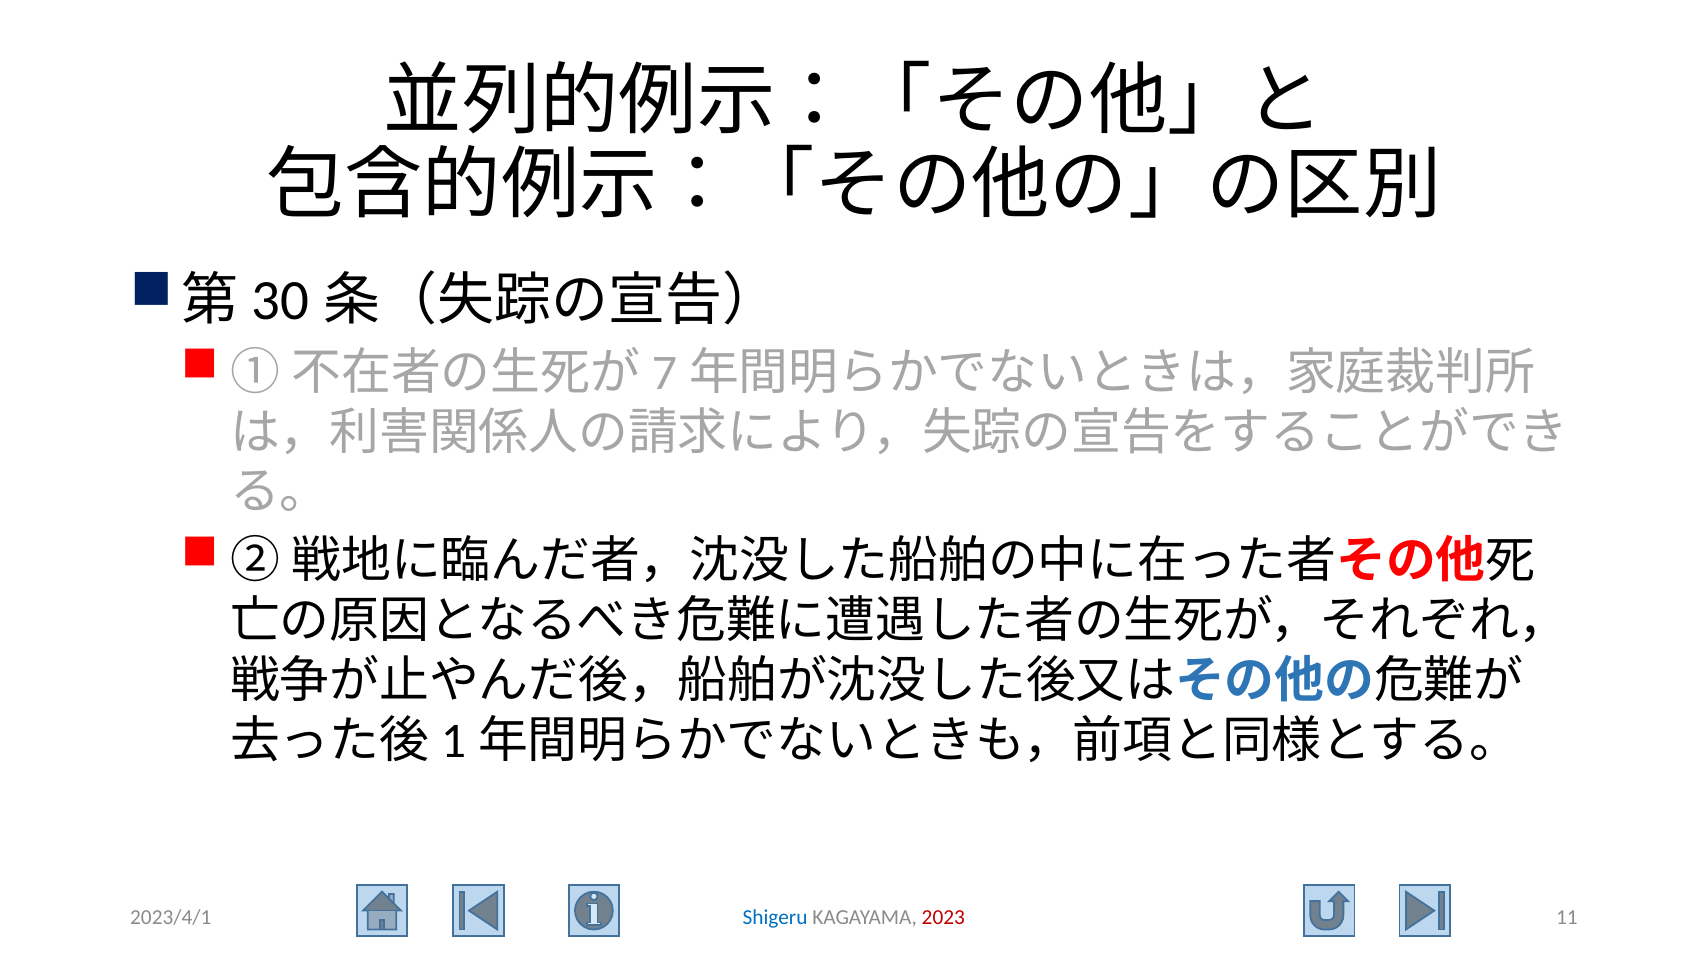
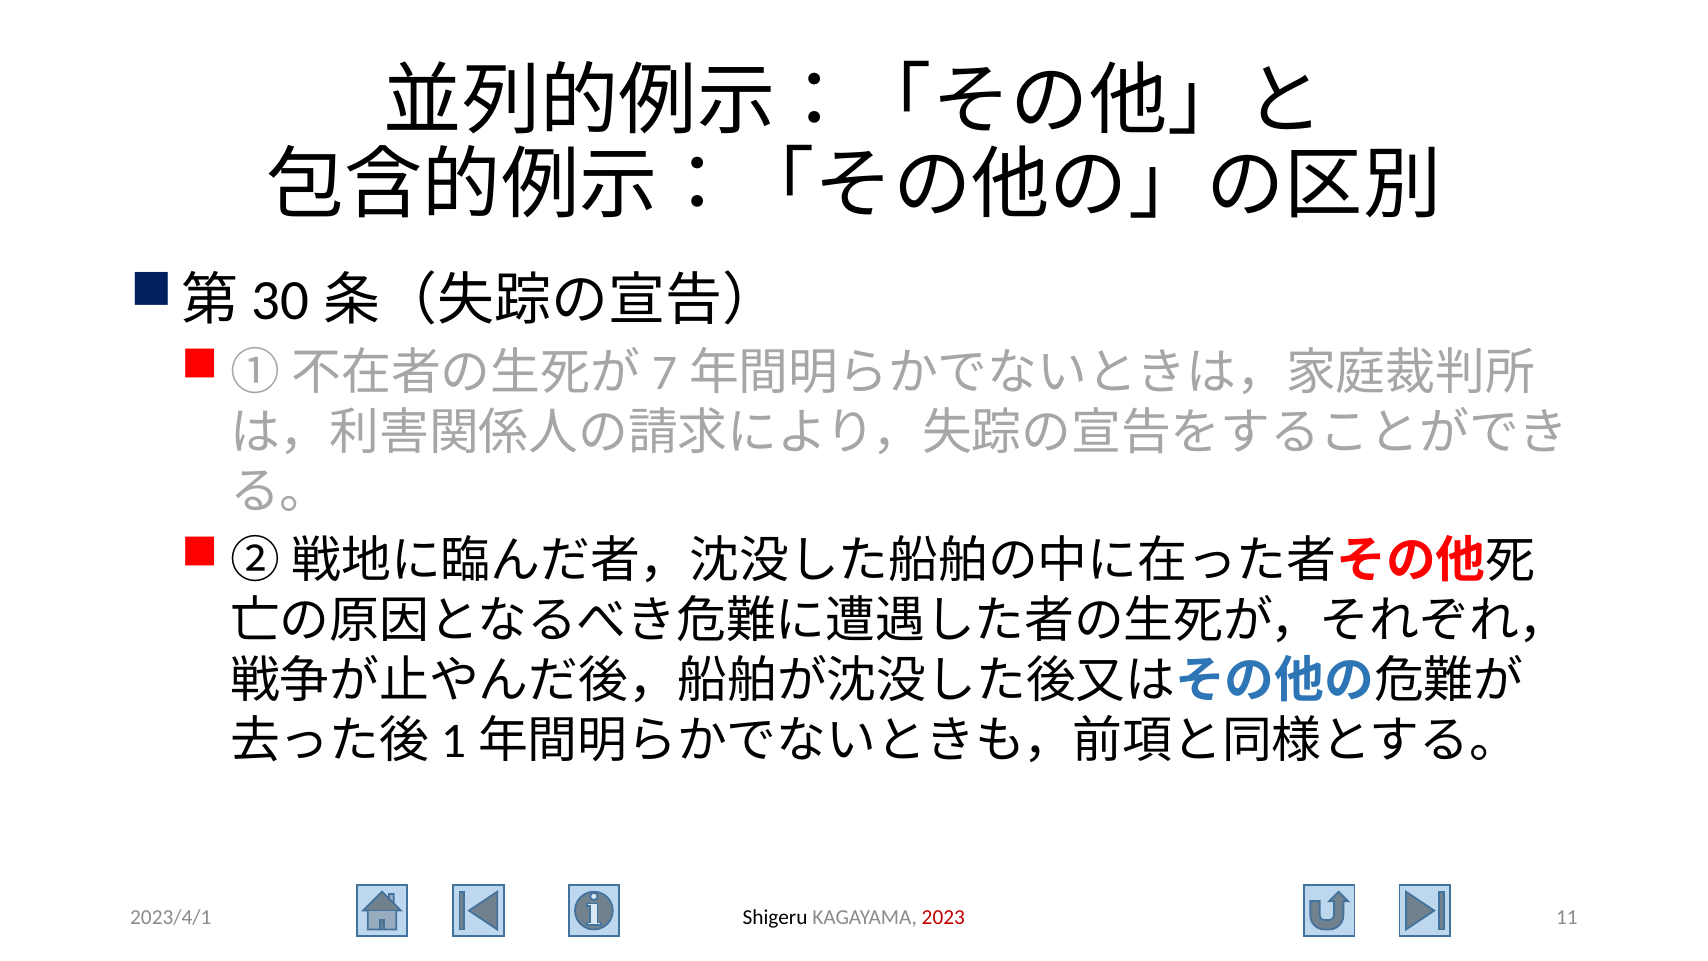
Shigeru colour: blue -> black (775, 917)
